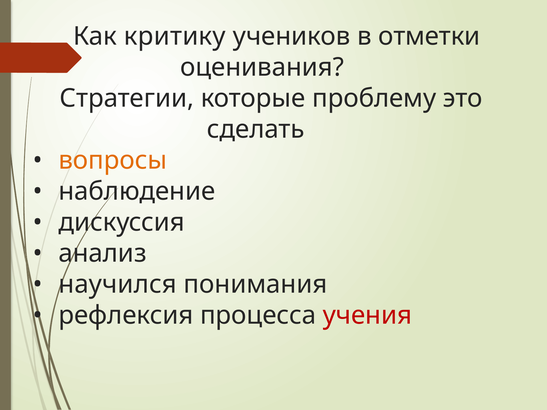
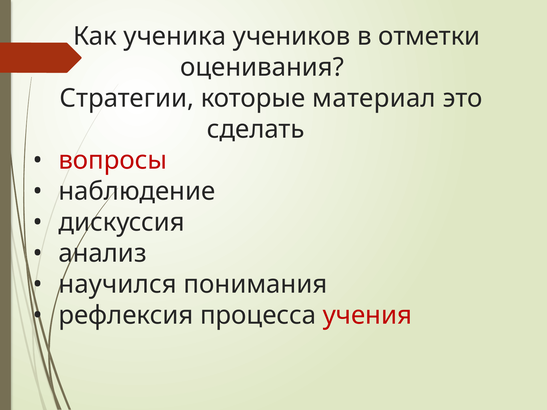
критику: критику -> ученика (175, 36)
проблему: проблему -> материал (374, 98)
вопросы colour: orange -> red (113, 160)
